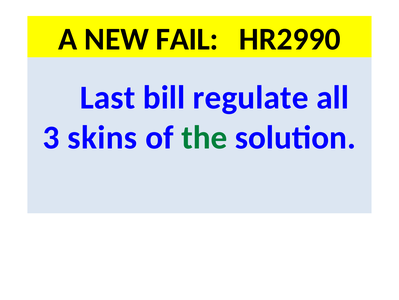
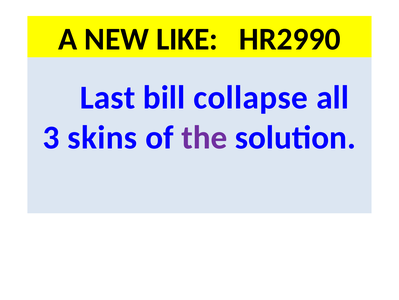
FAIL: FAIL -> LIKE (187, 39)
regulate: regulate -> collapse (251, 97)
the colour: green -> purple (204, 137)
